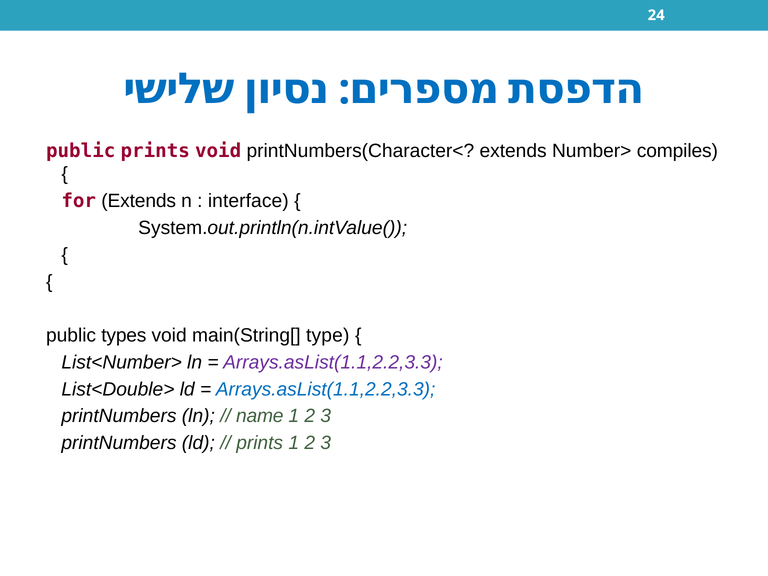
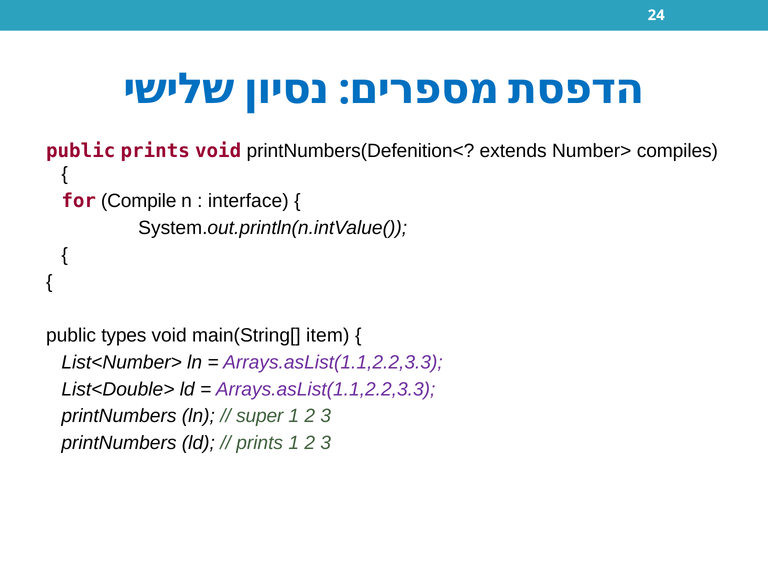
printNumbers(Character<: printNumbers(Character< -> printNumbers(Defenition< (360, 151)
for Extends: Extends -> Compile (139, 201)
type: type -> item (328, 335)
Arrays.asList(1.1,2.2,3.3 colour: blue -> purple (326, 389)
name: name -> super (260, 416)
